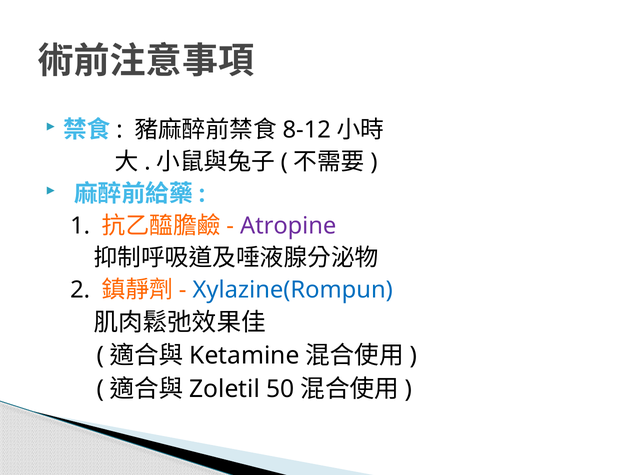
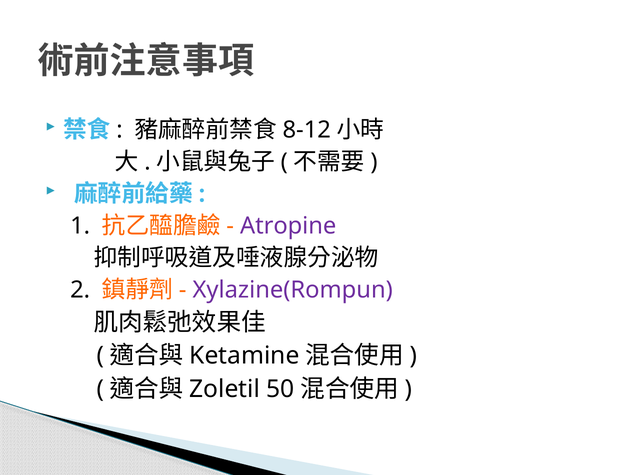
Xylazine(Rompun colour: blue -> purple (293, 290)
